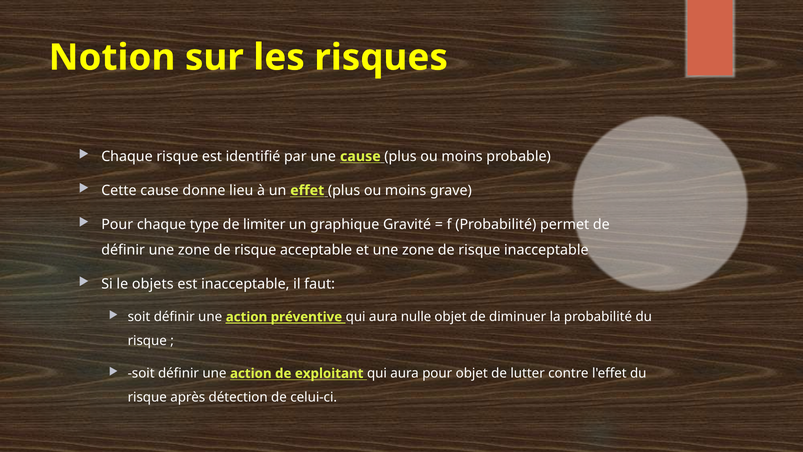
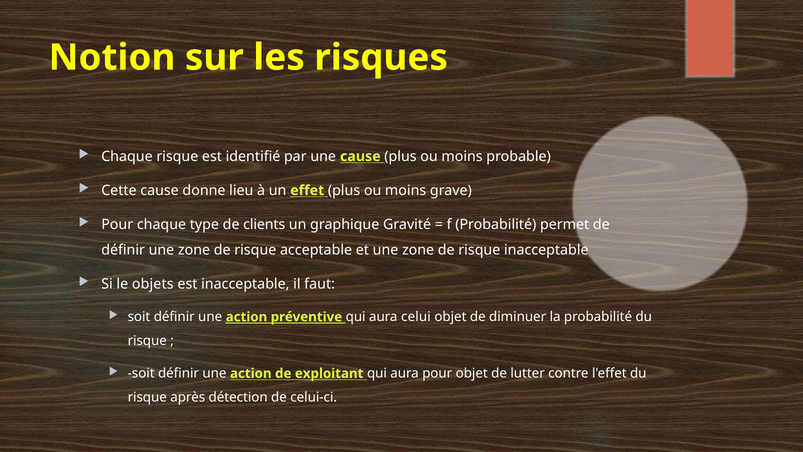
limiter: limiter -> clients (264, 224)
nulle: nulle -> celui (416, 317)
